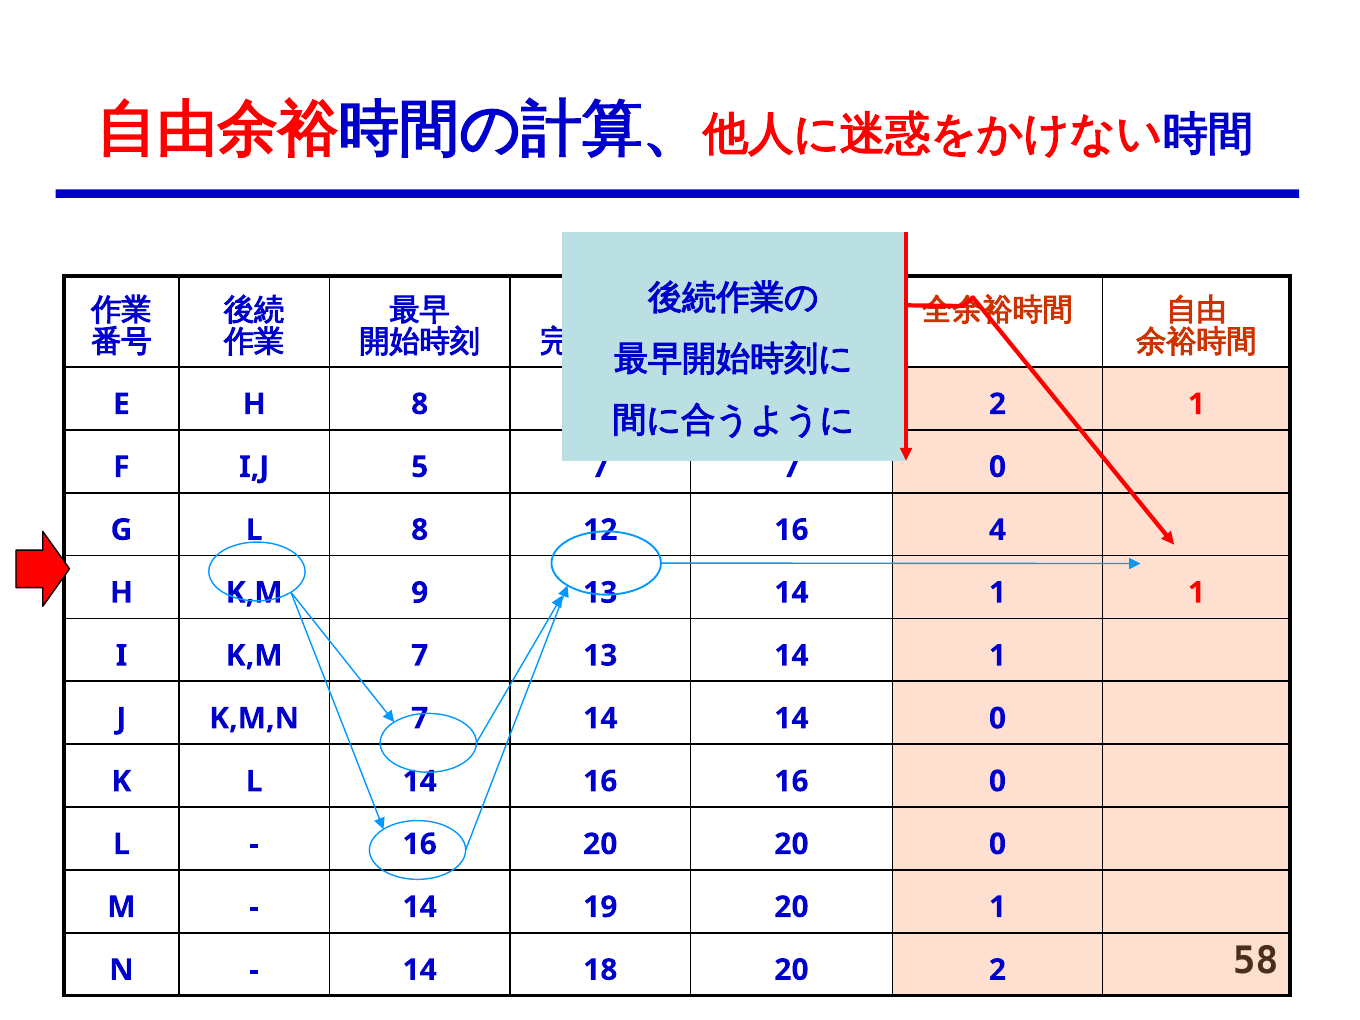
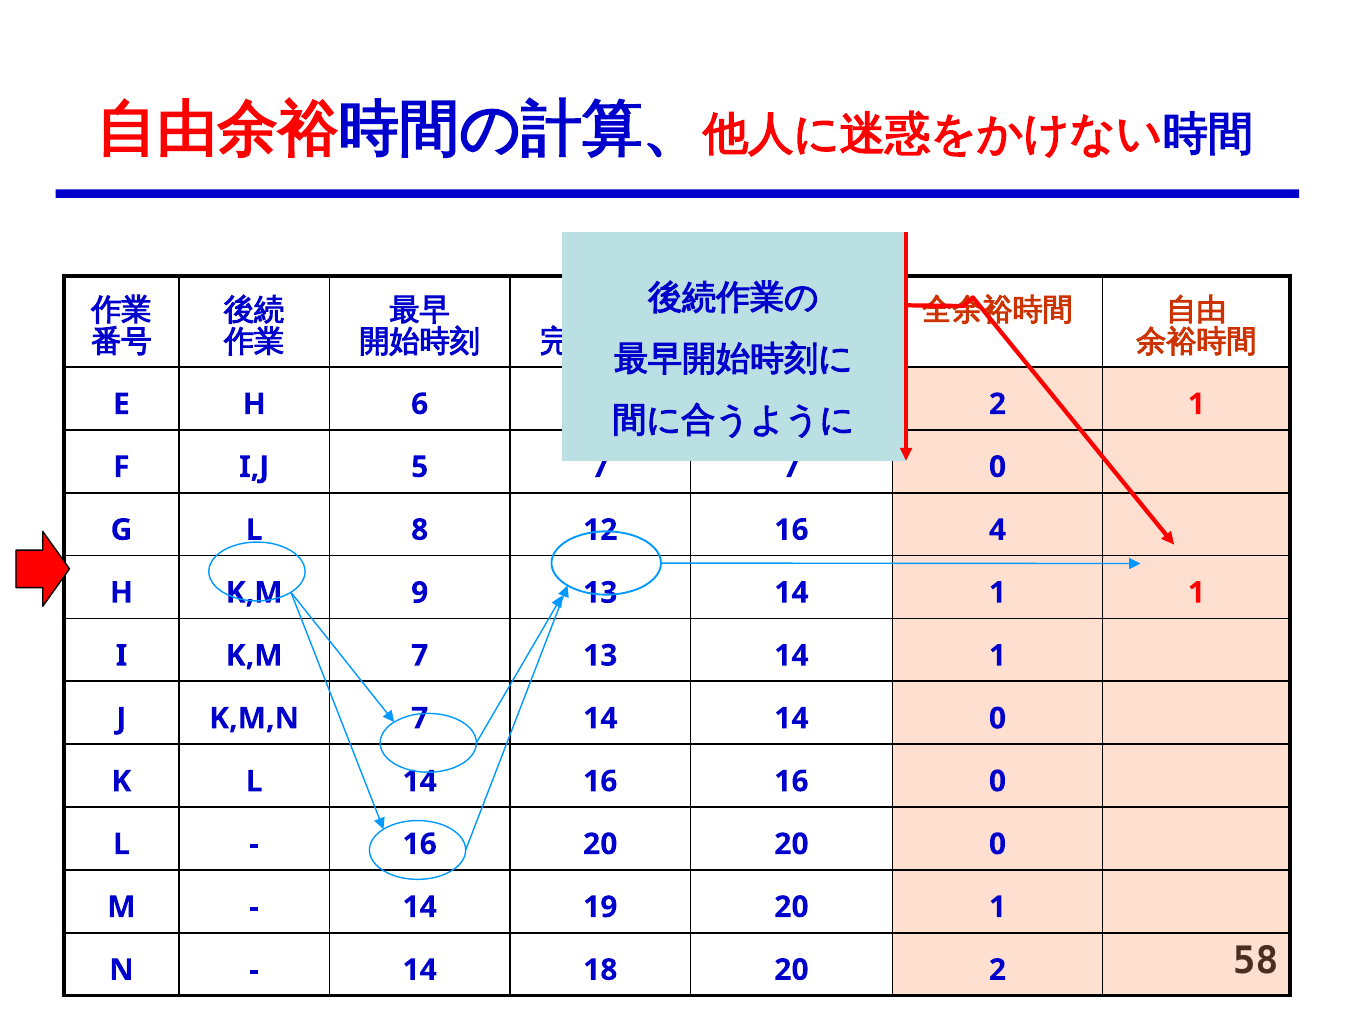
H 8: 8 -> 6 (420, 404)
